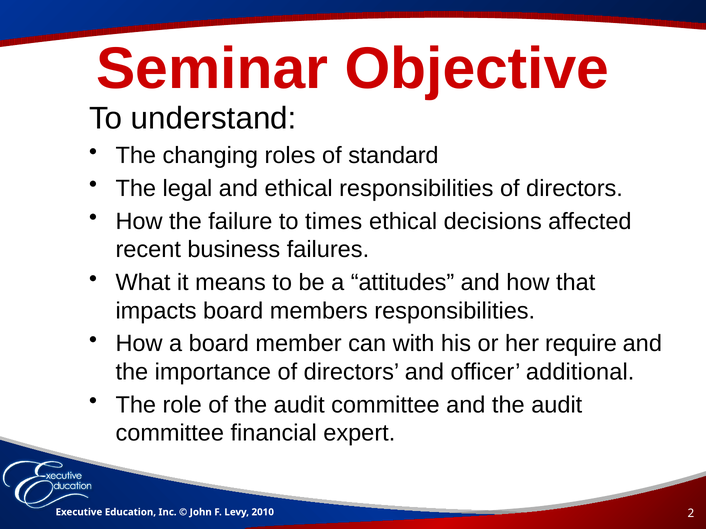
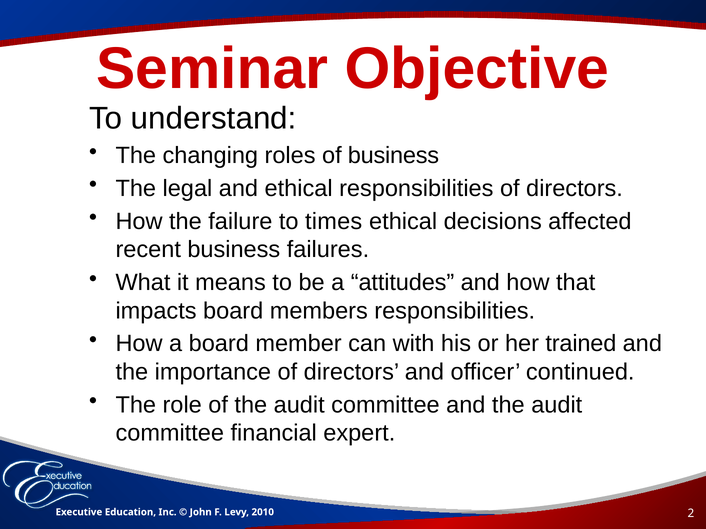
of standard: standard -> business (393, 156)
require: require -> trained (581, 344)
additional: additional -> continued (580, 372)
